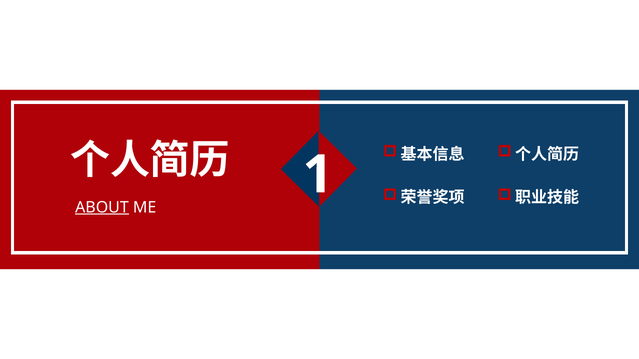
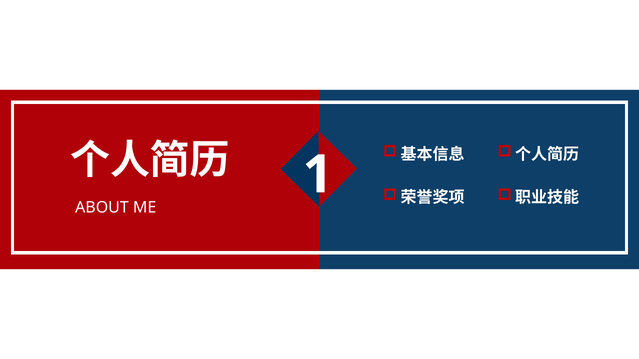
ABOUT underline: present -> none (102, 208)
